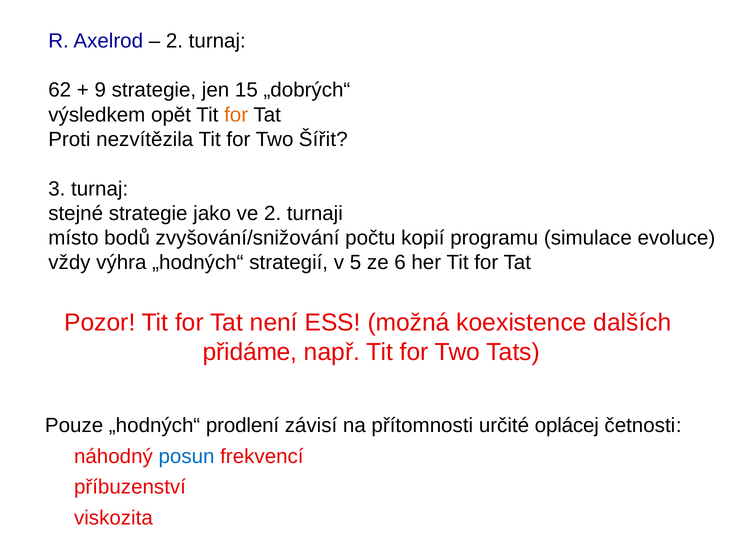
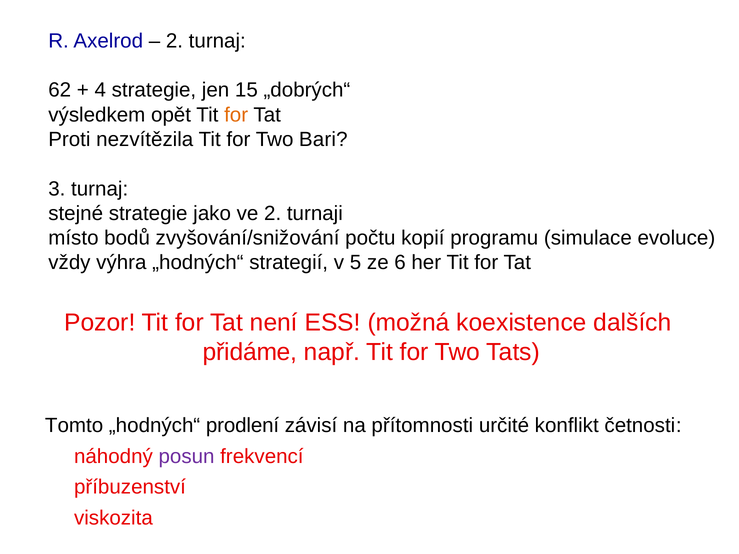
9: 9 -> 4 (100, 90)
Šířit: Šířit -> Bari (323, 140)
Pouze: Pouze -> Tomto (74, 426)
oplácej: oplácej -> konflikt (567, 426)
posun colour: blue -> purple (187, 457)
